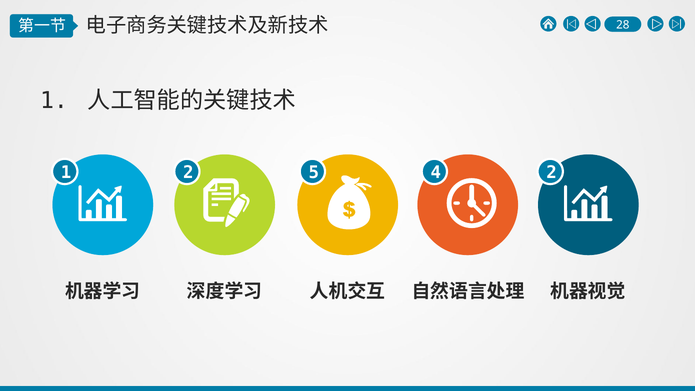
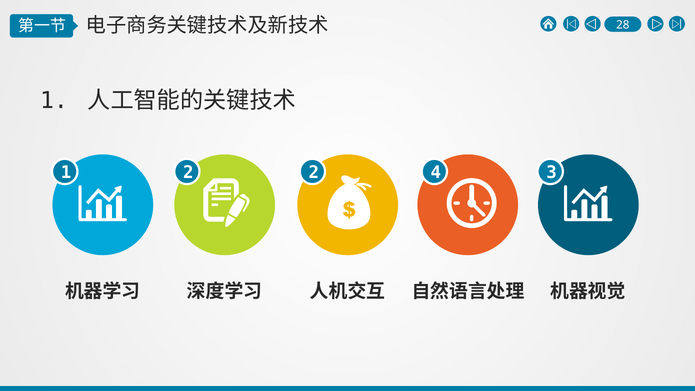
2 5: 5 -> 2 (314, 173)
4 2: 2 -> 3 (552, 173)
